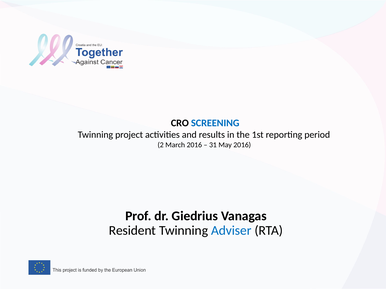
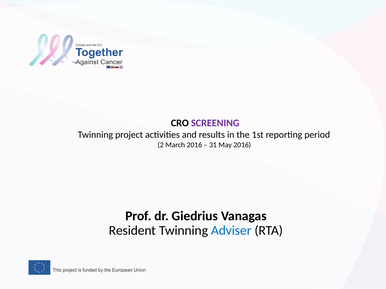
SCREENING colour: blue -> purple (215, 123)
